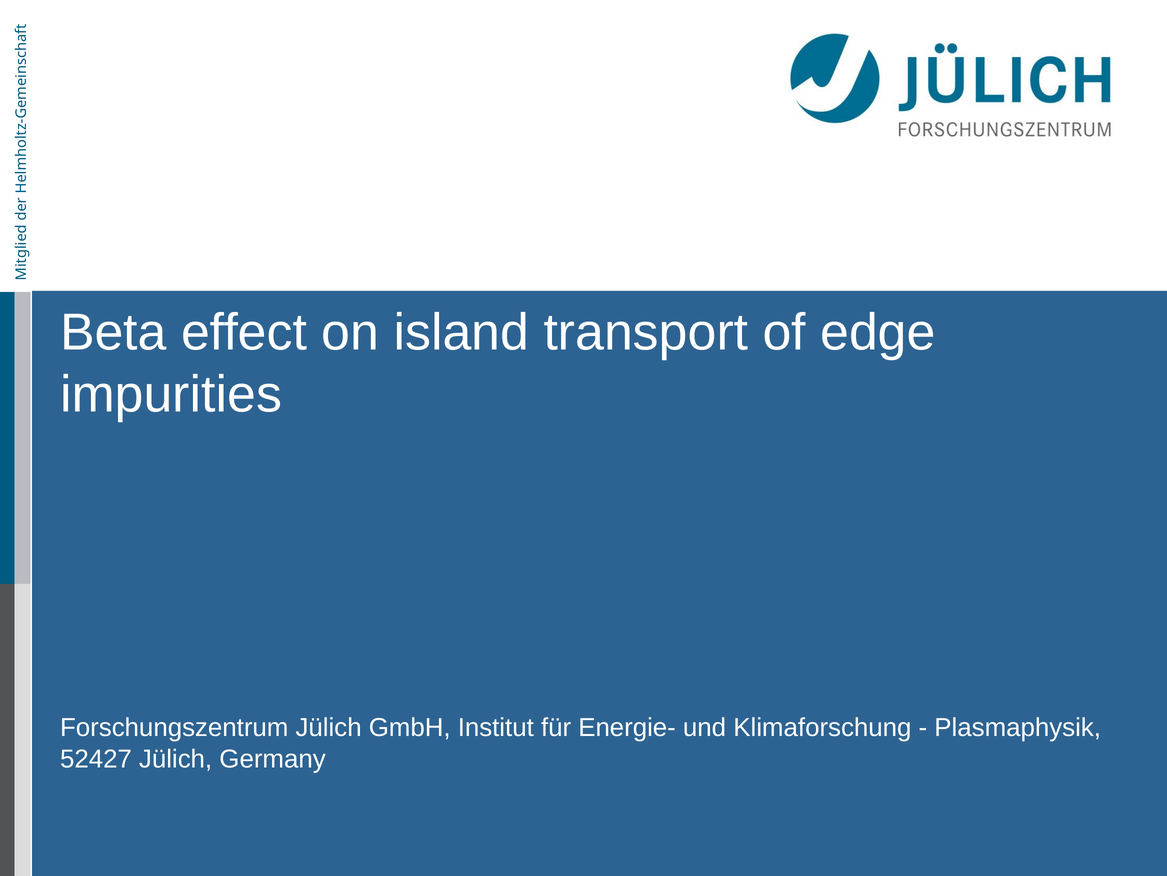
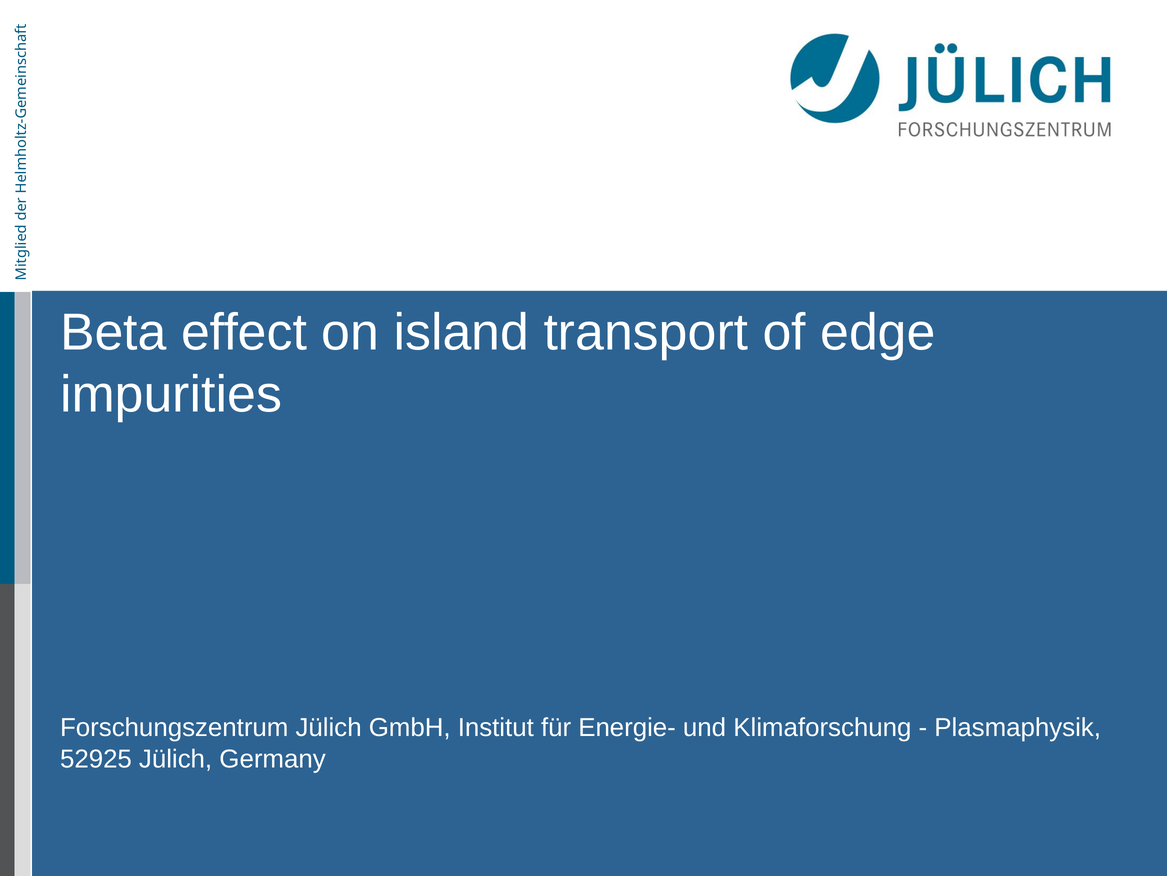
52427: 52427 -> 52925 (96, 758)
